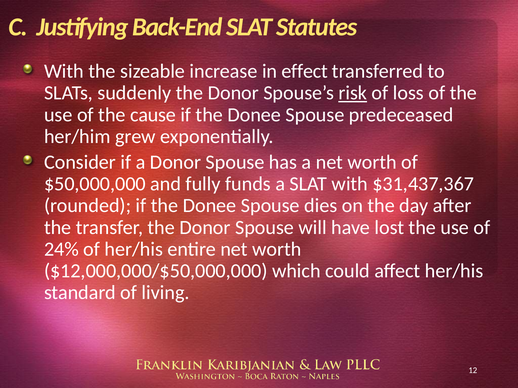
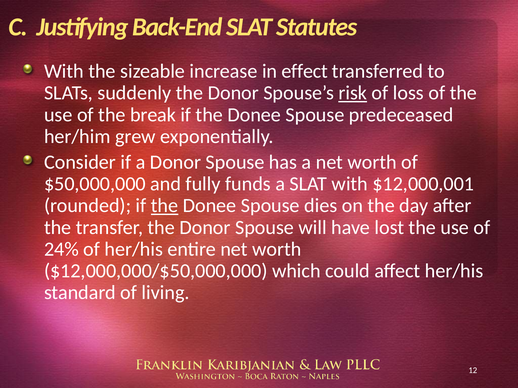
cause: cause -> break (153, 115)
$31,437,367: $31,437,367 -> $12,000,001 (423, 184)
the underline: none -> present (165, 206)
